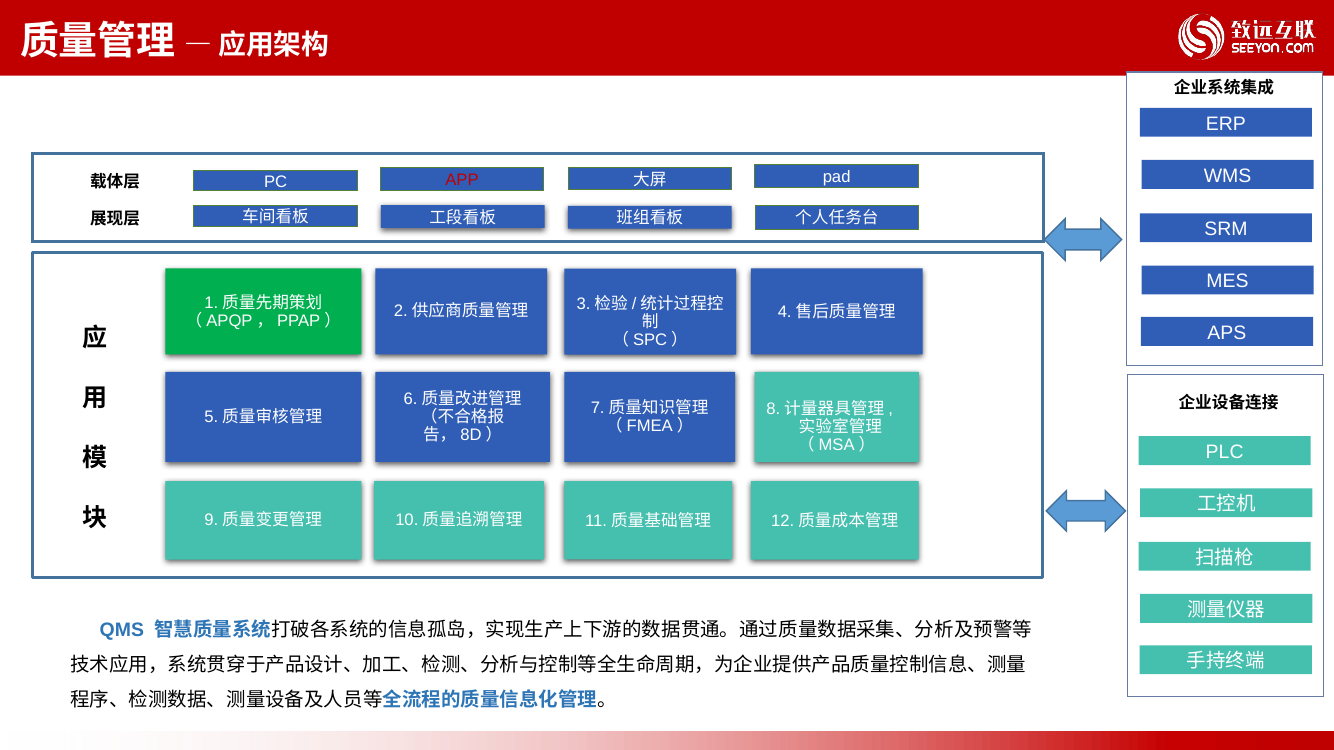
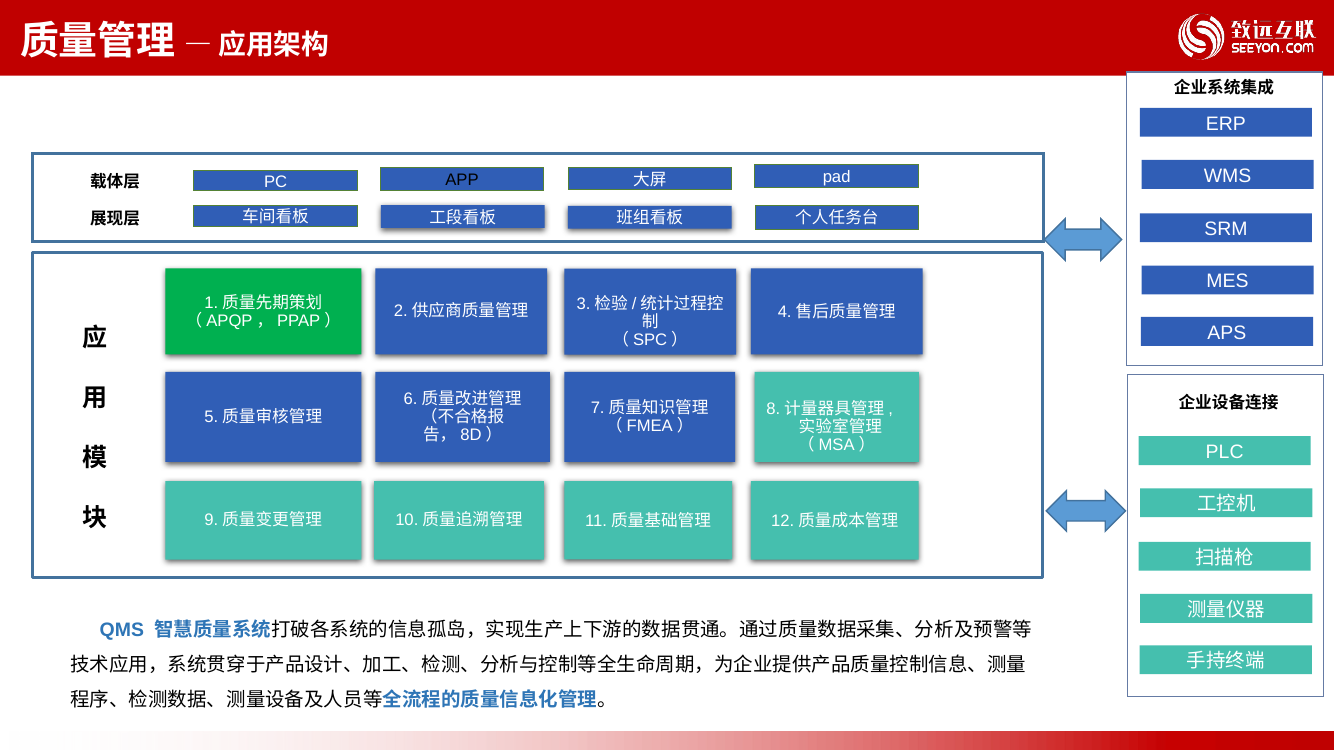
APP colour: red -> black (462, 180)
